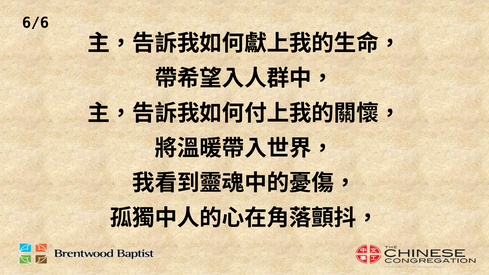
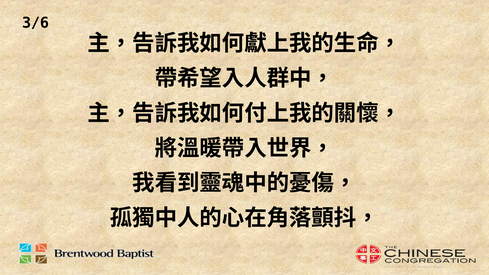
6/6: 6/6 -> 3/6 (35, 23)
